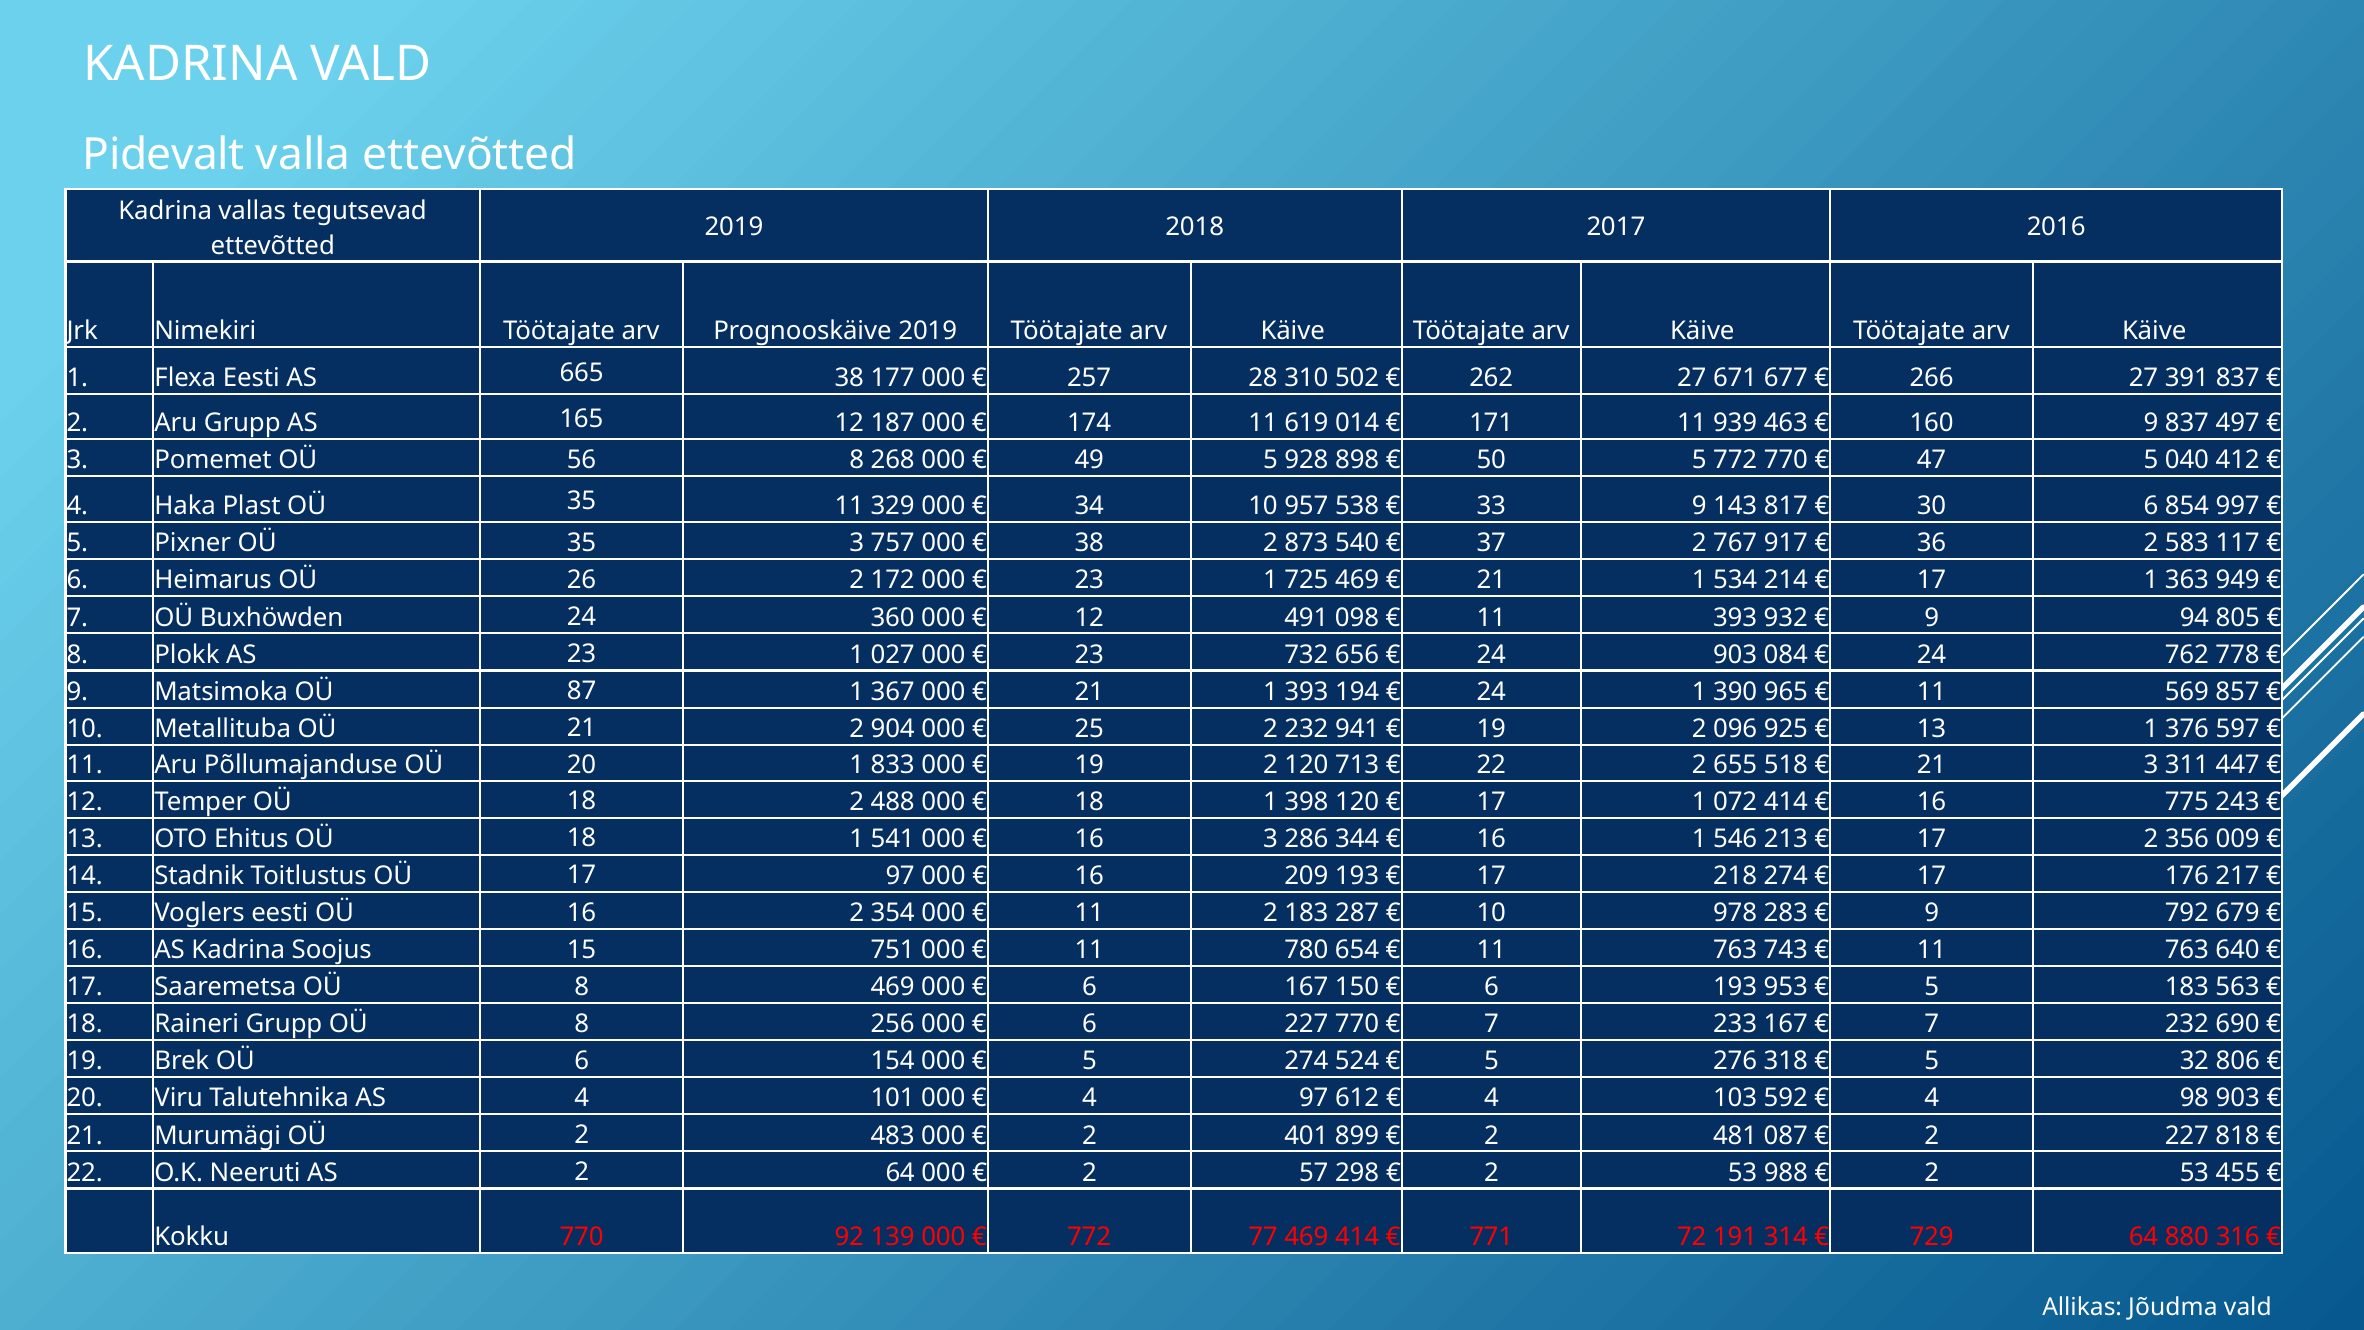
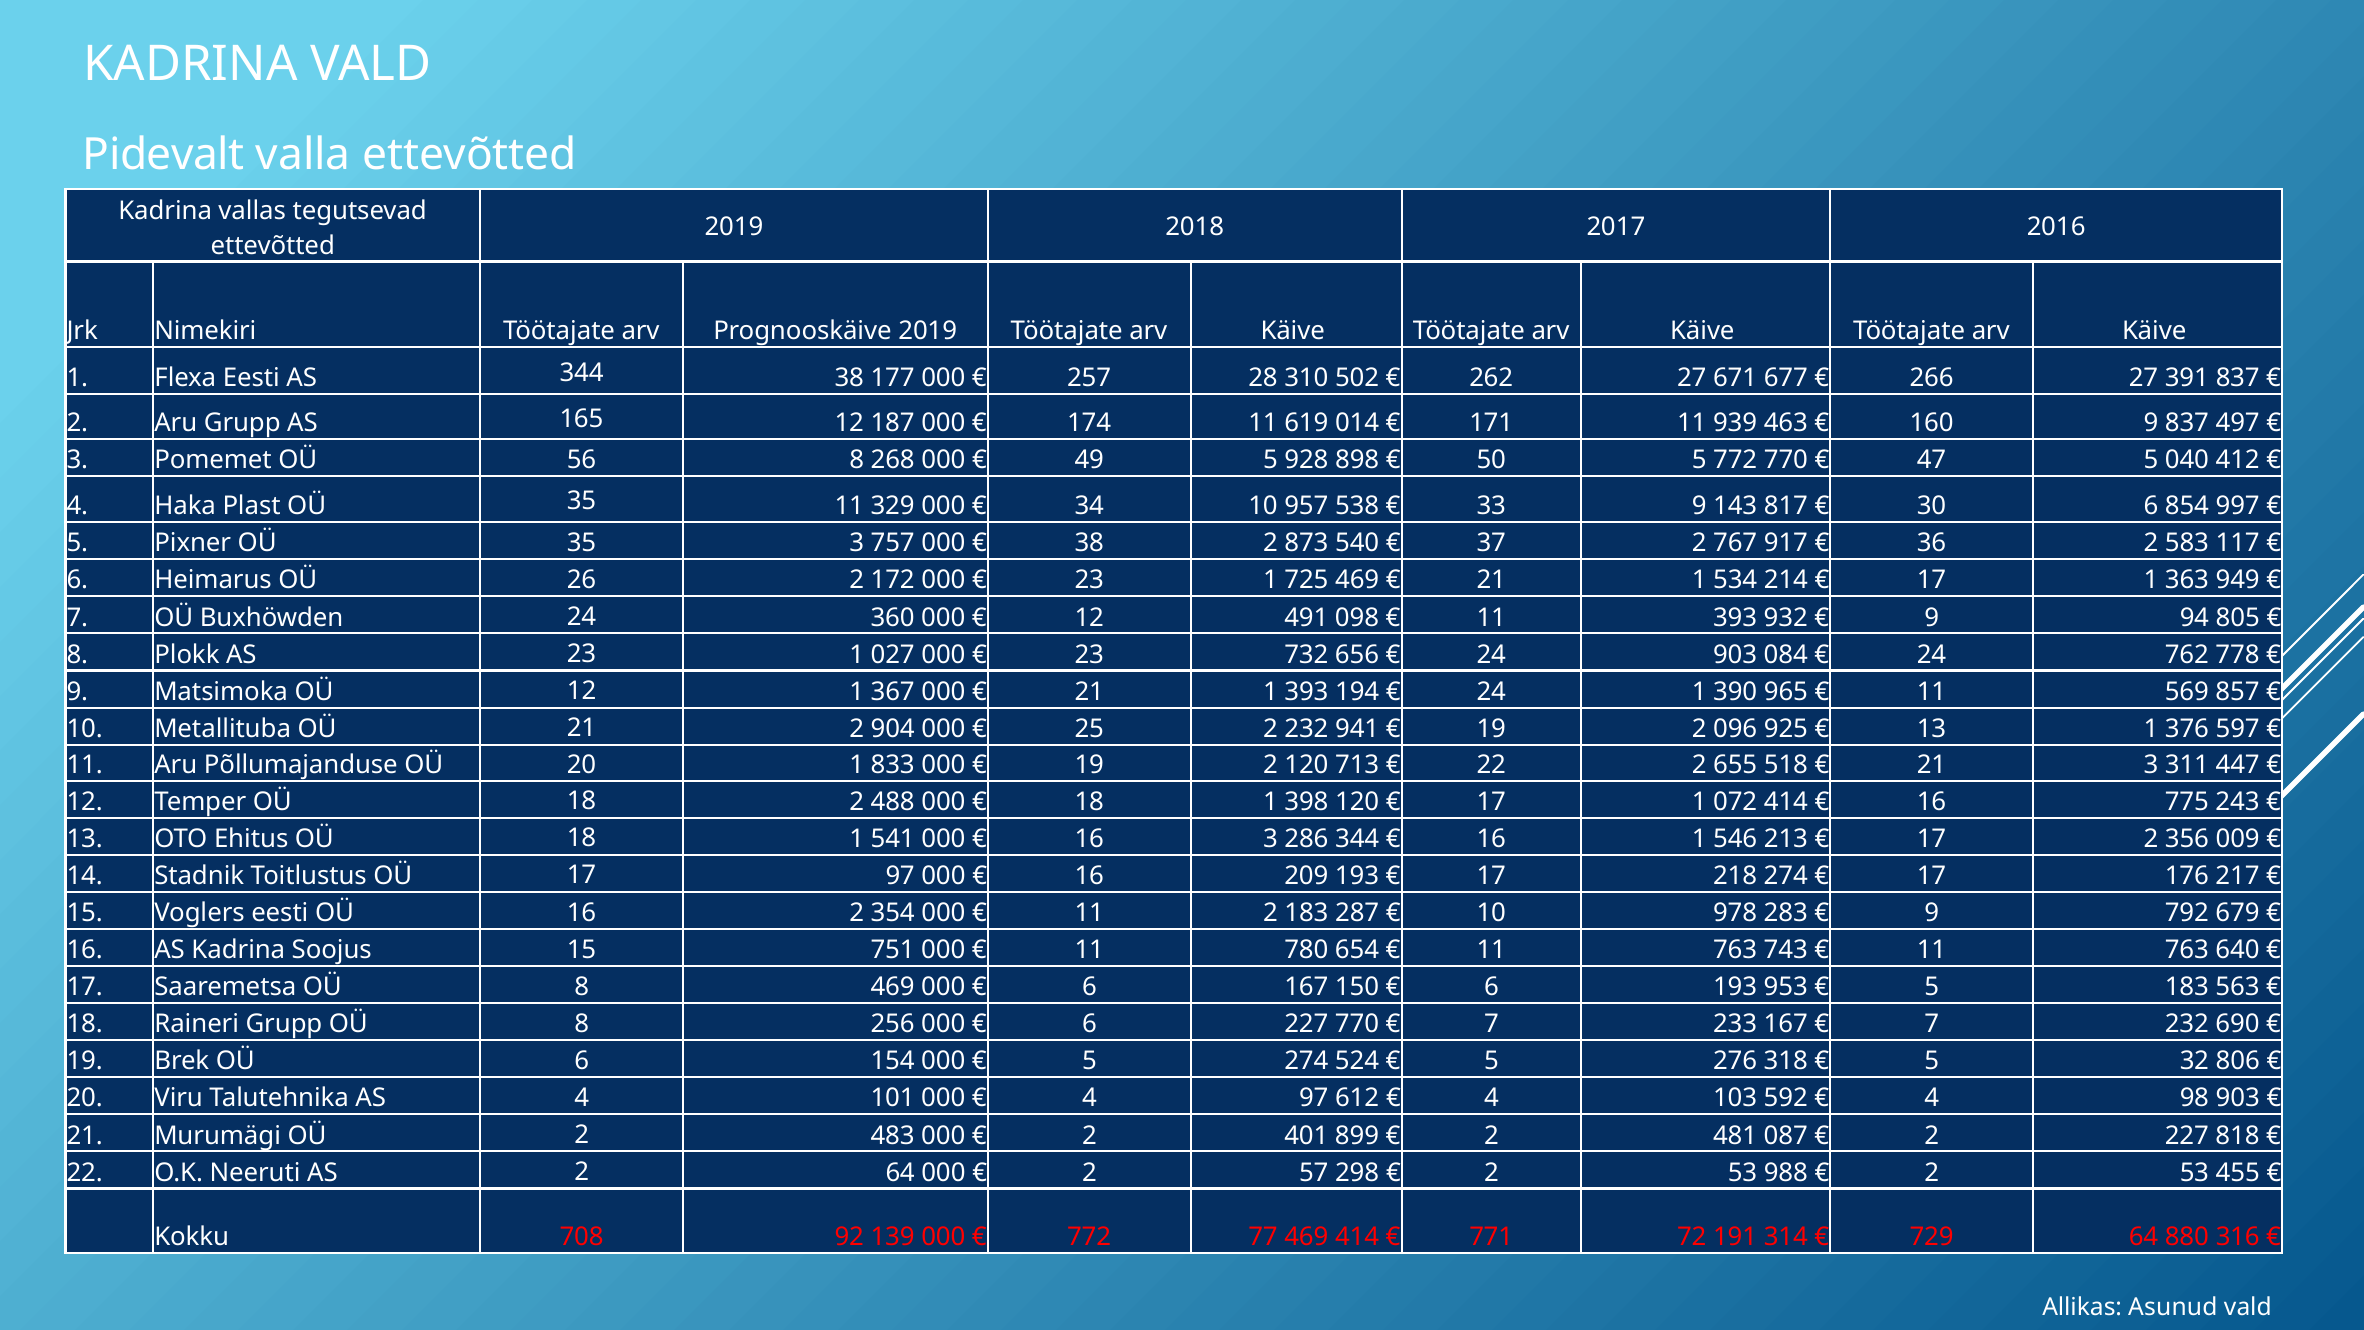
665: 665 -> 344 (582, 373)
87: 87 -> 12 (582, 691)
Kokku 770: 770 -> 708 (582, 1236)
Jõudma: Jõudma -> Asunud (2173, 1307)
